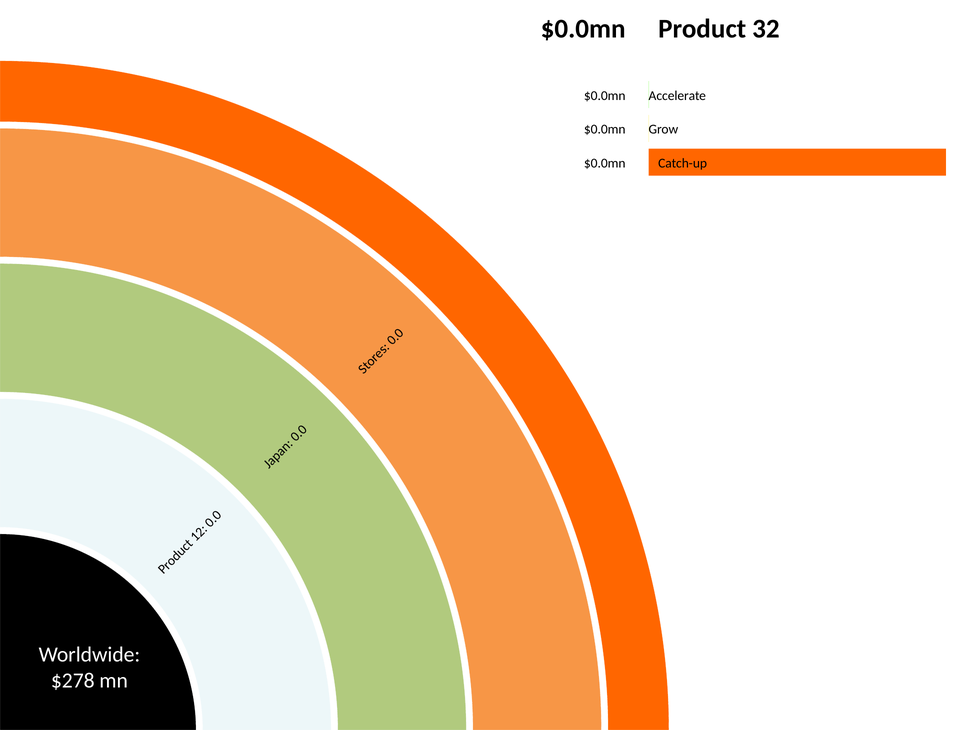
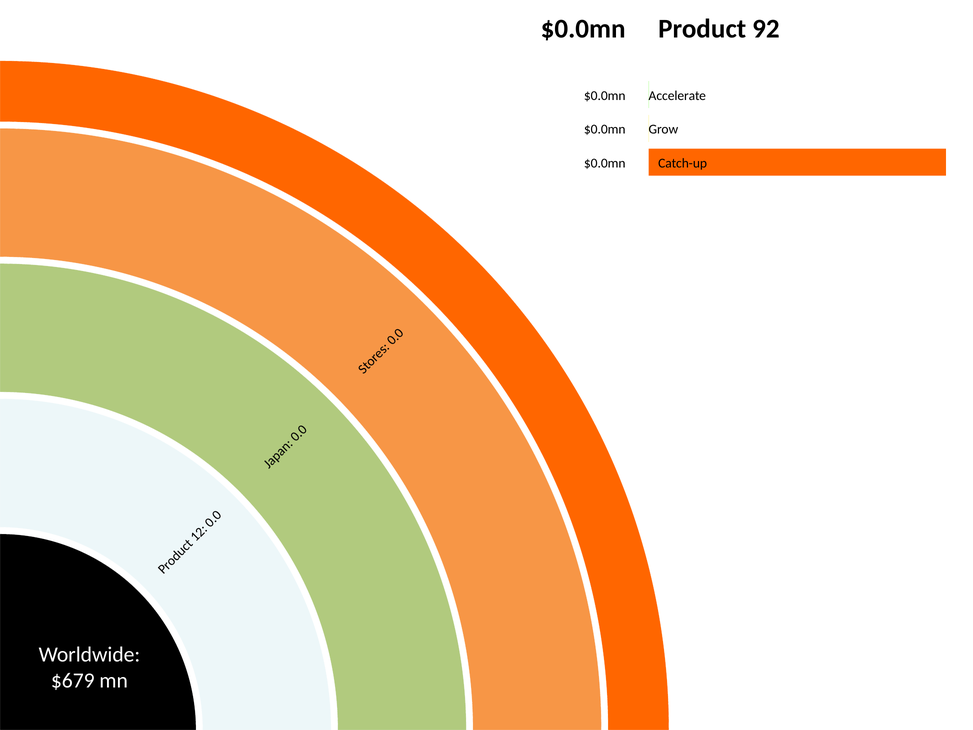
32: 32 -> 92 (766, 29)
$278: $278 -> $679 (73, 680)
